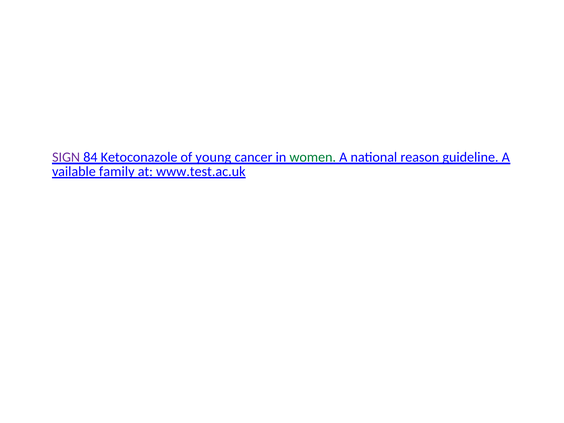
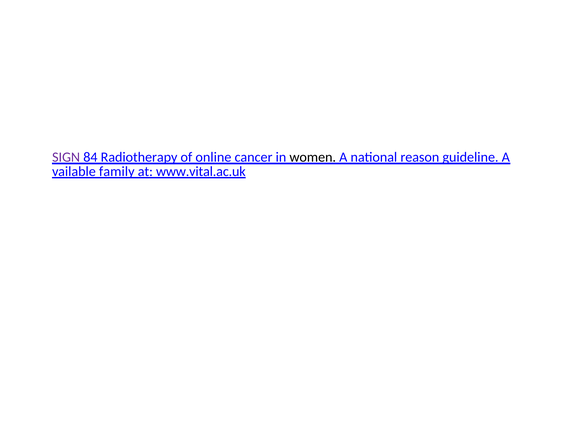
Ketoconazole: Ketoconazole -> Radiotherapy (139, 157)
young: young -> online (213, 157)
women colour: green -> black (313, 157)
www.test.ac.uk: www.test.ac.uk -> www.vital.ac.uk (201, 171)
